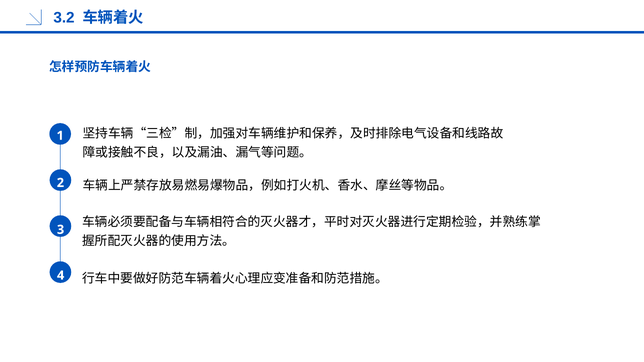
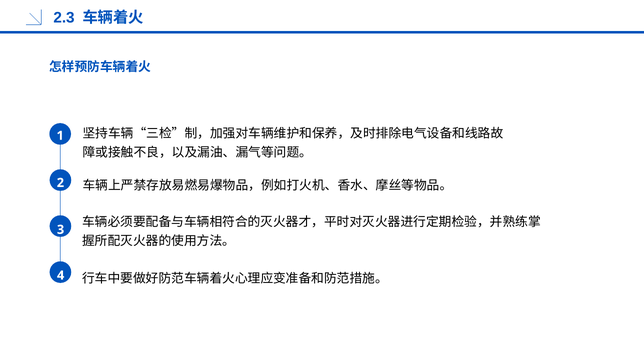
3.2: 3.2 -> 2.3 (64, 18)
